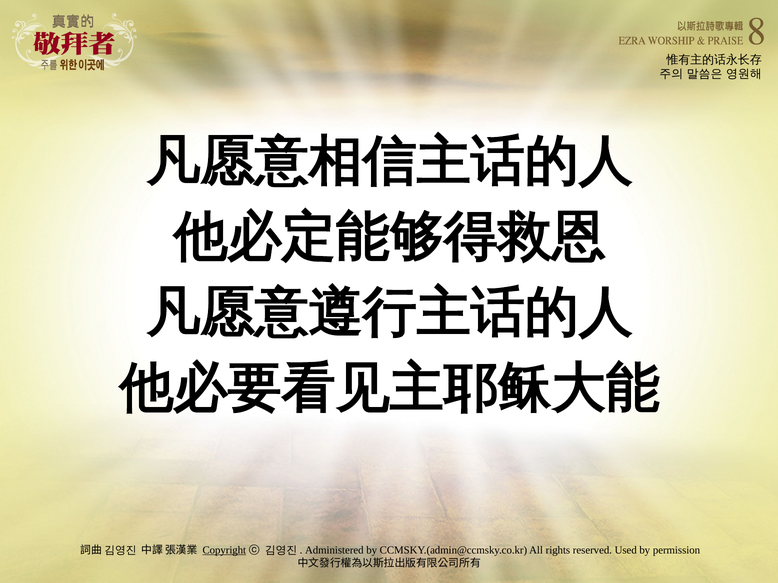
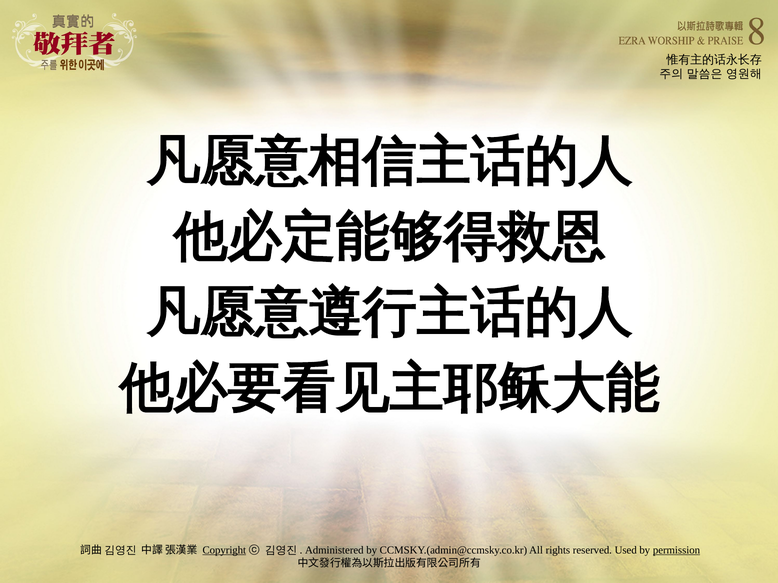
permission underline: none -> present (676, 551)
